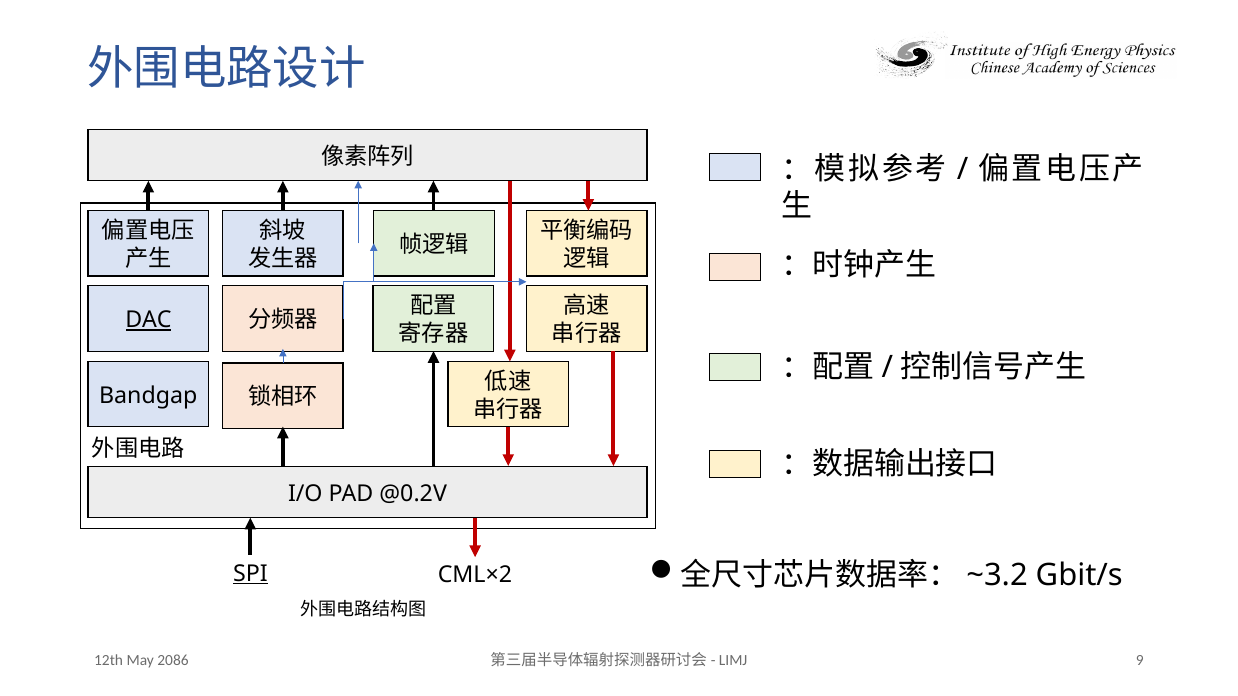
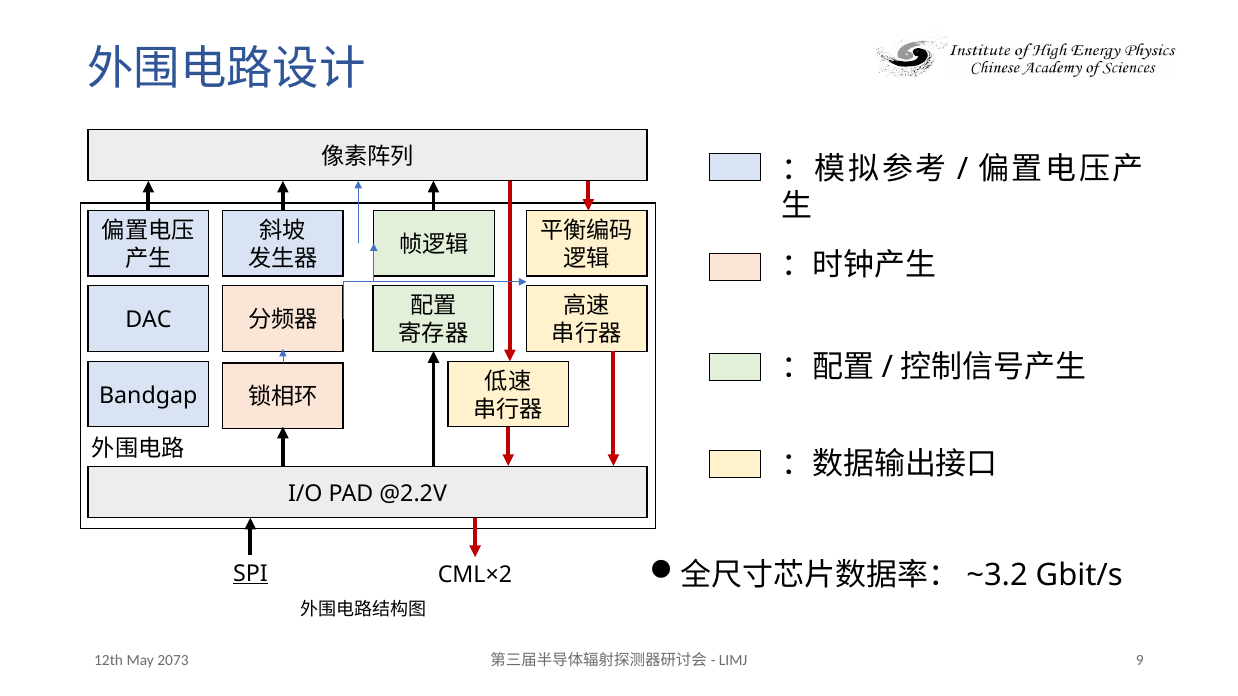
DAC underline: present -> none (148, 320)
@0.2V: @0.2V -> @2.2V (413, 494)
2086: 2086 -> 2073 (173, 660)
